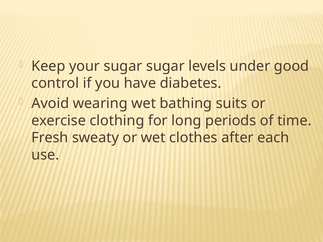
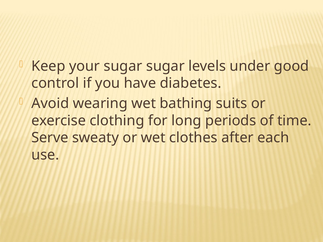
Fresh: Fresh -> Serve (50, 138)
